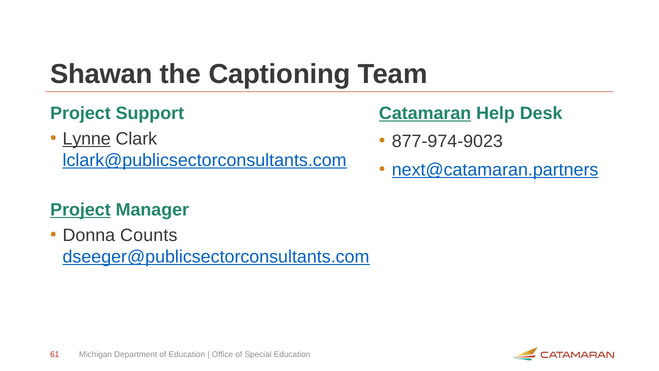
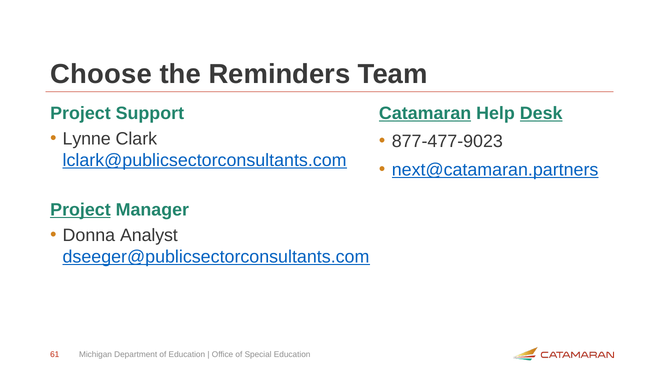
Shawan: Shawan -> Choose (101, 74)
Captioning: Captioning -> Reminders (279, 74)
Desk underline: none -> present (541, 113)
Lynne underline: present -> none (87, 139)
877-974-9023: 877-974-9023 -> 877-477-9023 (447, 141)
Counts: Counts -> Analyst (149, 235)
